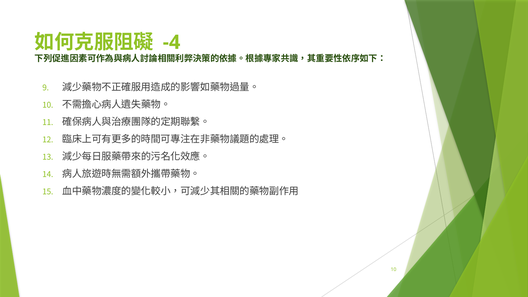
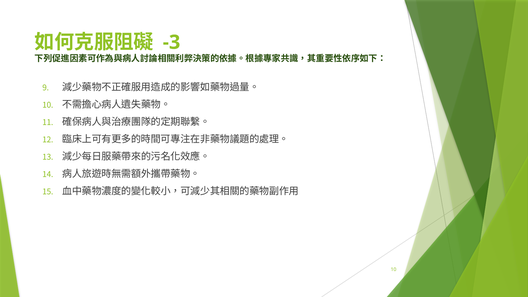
-4: -4 -> -3 (171, 42)
